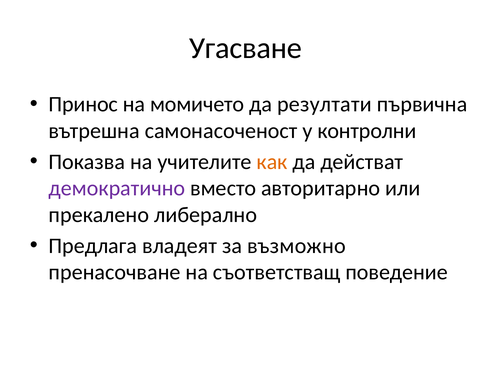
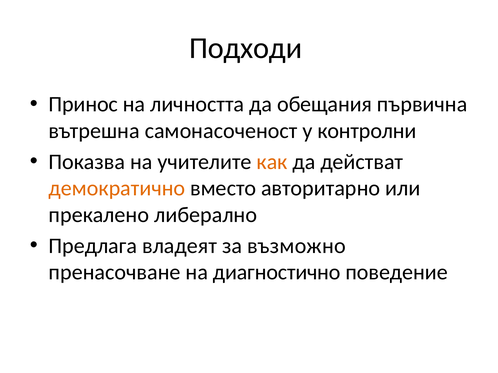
Угасване: Угасване -> Подходи (246, 48)
момичето: момичето -> личността (197, 104)
резултати: резултати -> обещания (325, 104)
демократично colour: purple -> orange (117, 189)
съответстващ: съответстващ -> диагностично (277, 273)
